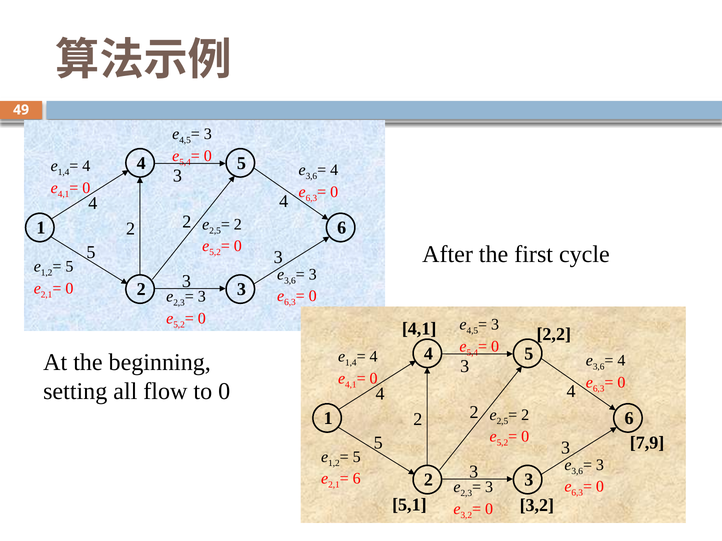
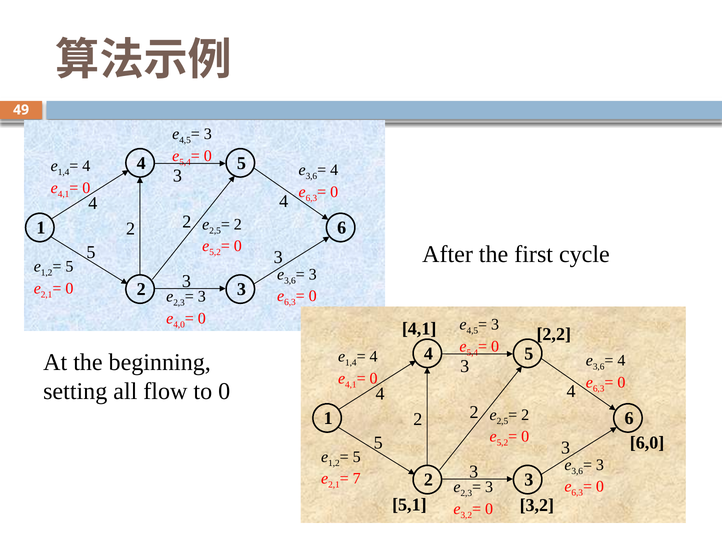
5,2: 5,2 -> 4,0 (179, 325)
7,9: 7,9 -> 6,0 (647, 443)
6: 6 -> 7 (357, 479)
